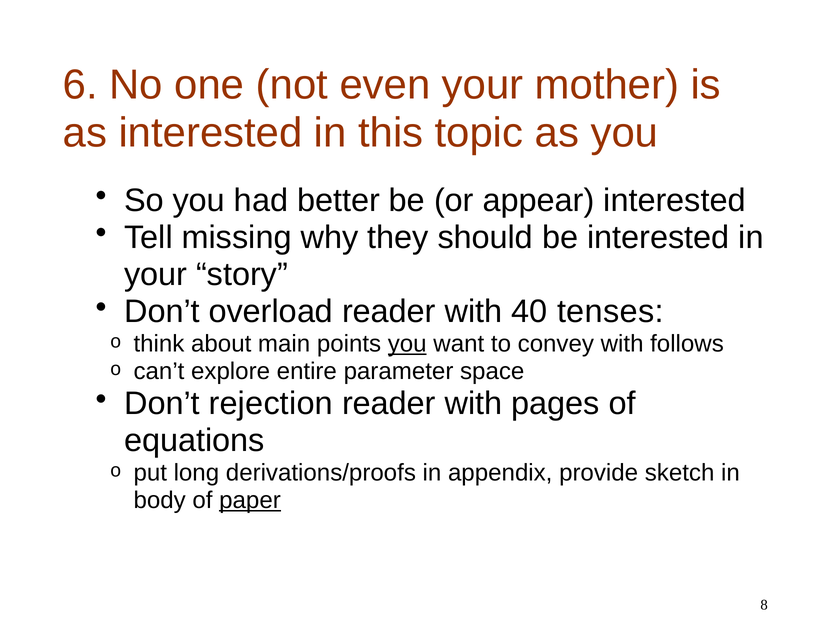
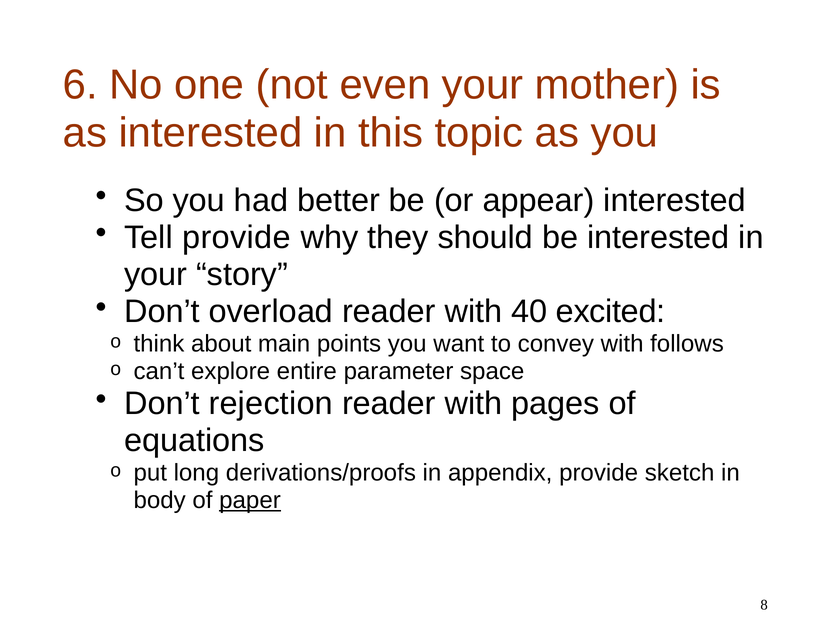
Tell missing: missing -> provide (237, 237)
tenses: tenses -> excited (611, 311)
you underline: present -> none (407, 344)
